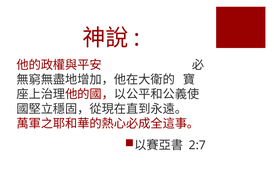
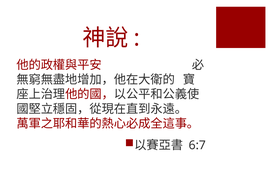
2:7: 2:7 -> 6:7 (197, 145)
